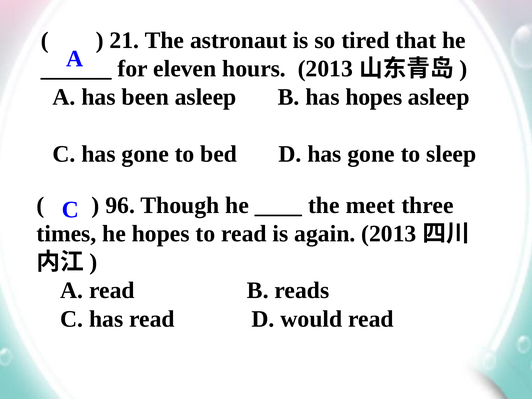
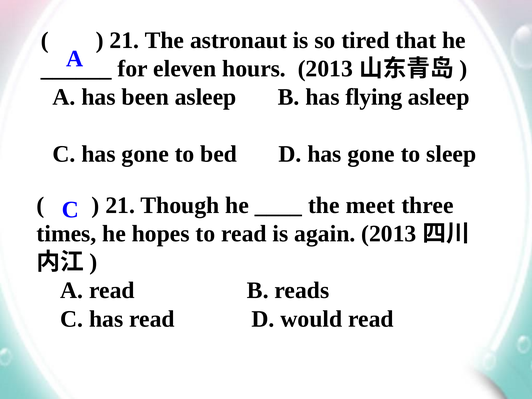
has hopes: hopes -> flying (374, 97)
96: 96 -> 21 (120, 205)
